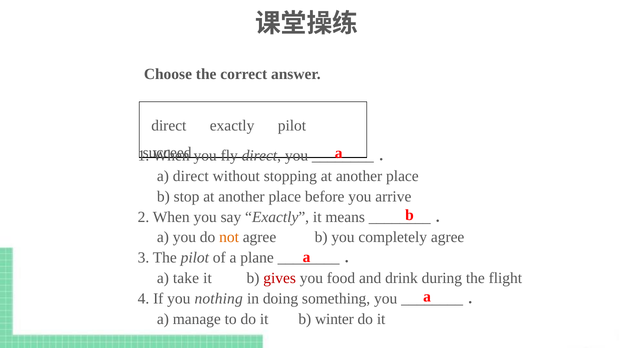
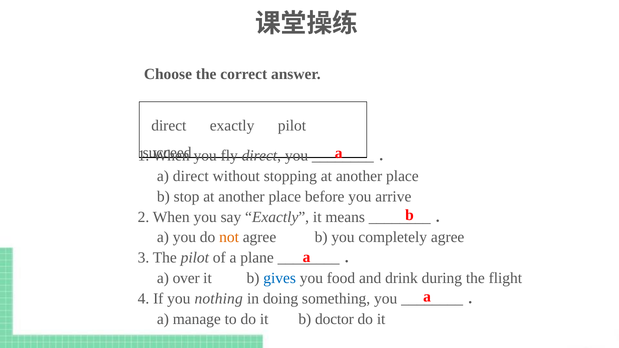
take: take -> over (186, 278)
gives colour: red -> blue (280, 278)
winter: winter -> doctor (334, 319)
